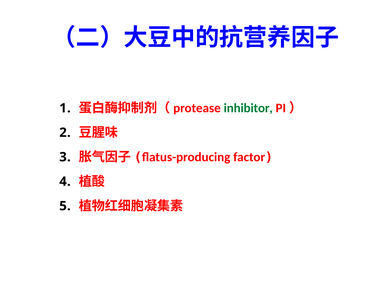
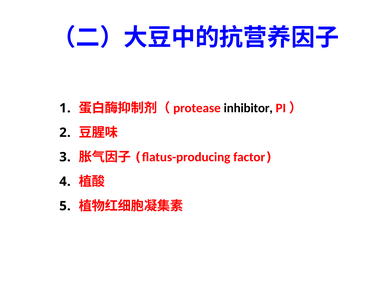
inhibitor colour: green -> black (248, 108)
